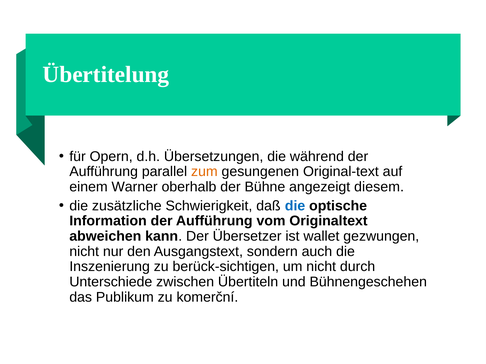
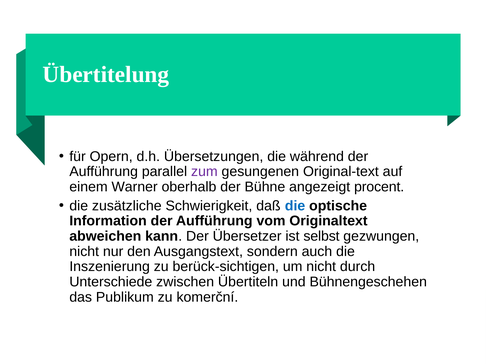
zum colour: orange -> purple (204, 172)
diesem: diesem -> procent (379, 187)
wallet: wallet -> selbst (322, 237)
